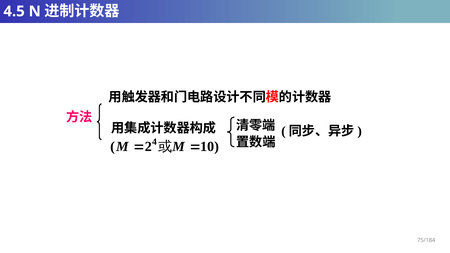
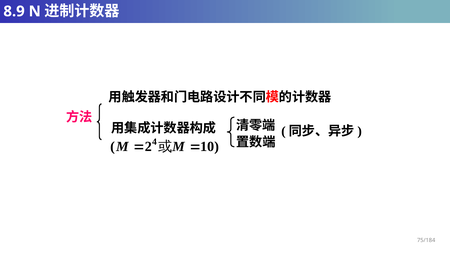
4.5: 4.5 -> 8.9 (14, 11)
